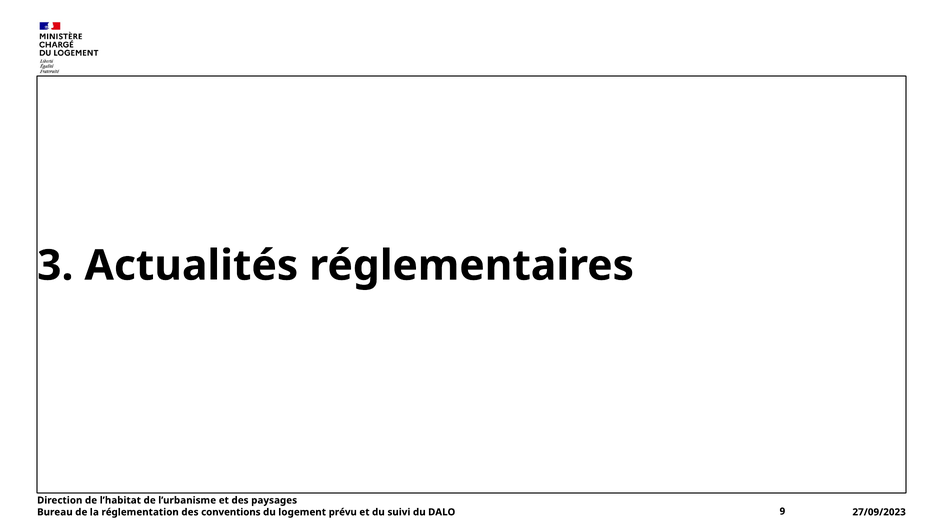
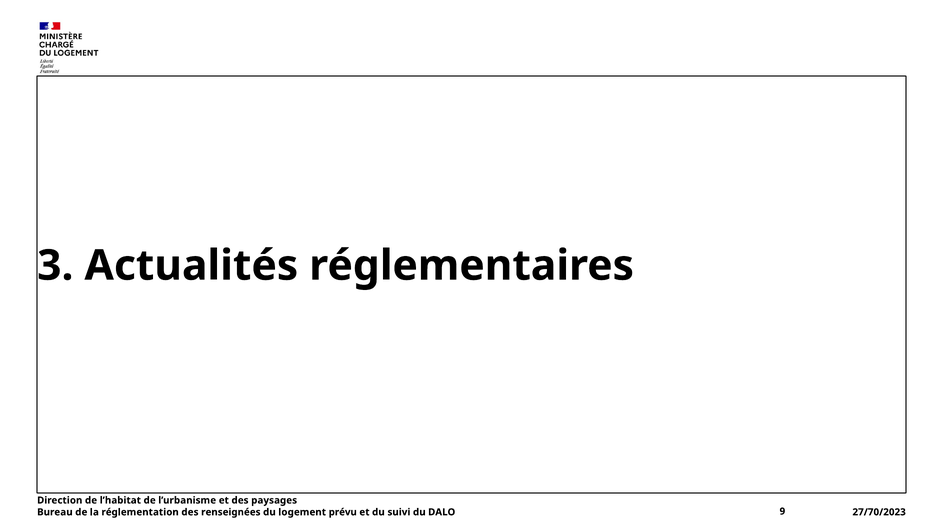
conventions: conventions -> renseignées (231, 513)
27/09/2023: 27/09/2023 -> 27/70/2023 (879, 513)
